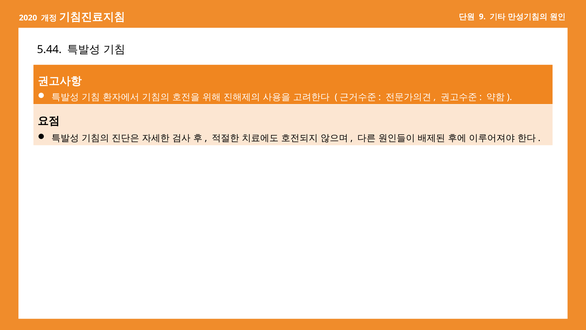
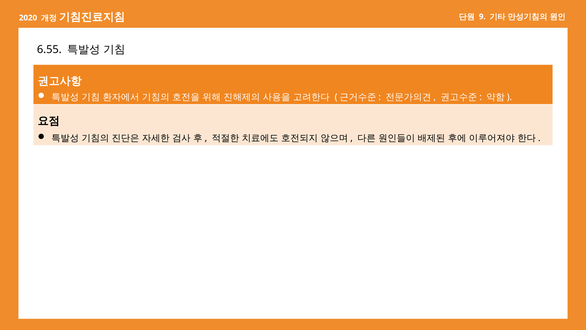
5.44: 5.44 -> 6.55 (49, 49)
